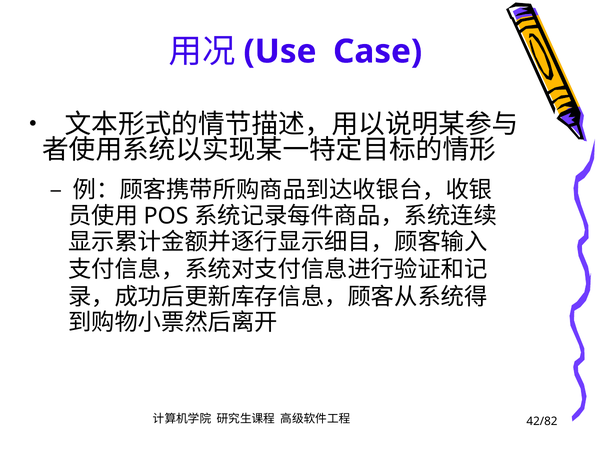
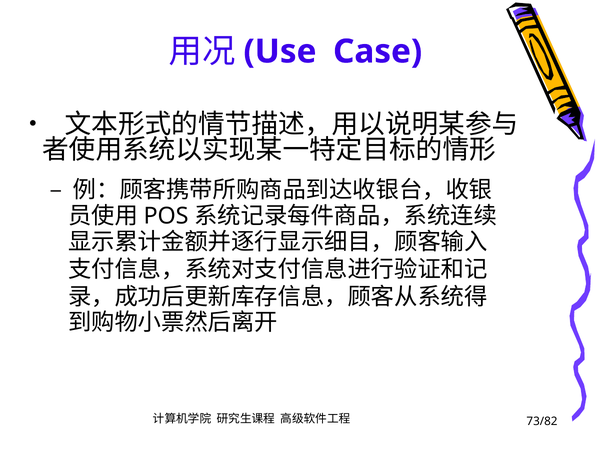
42/82: 42/82 -> 73/82 (542, 421)
